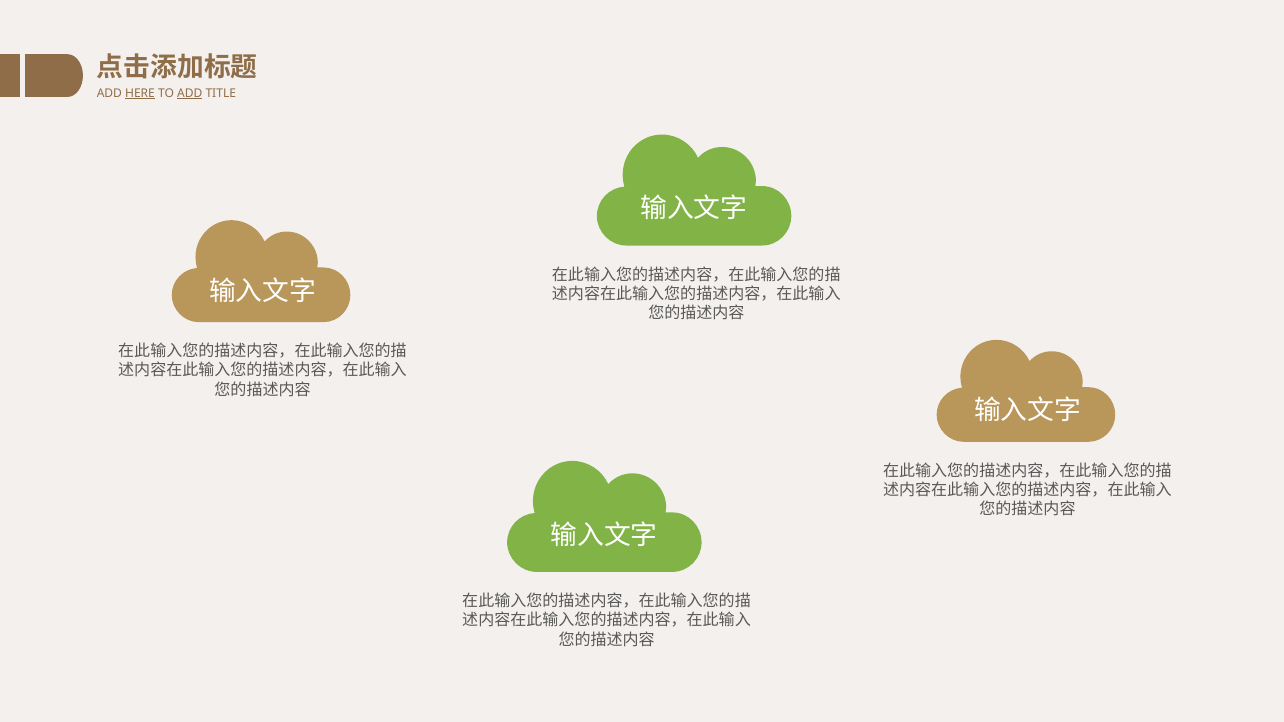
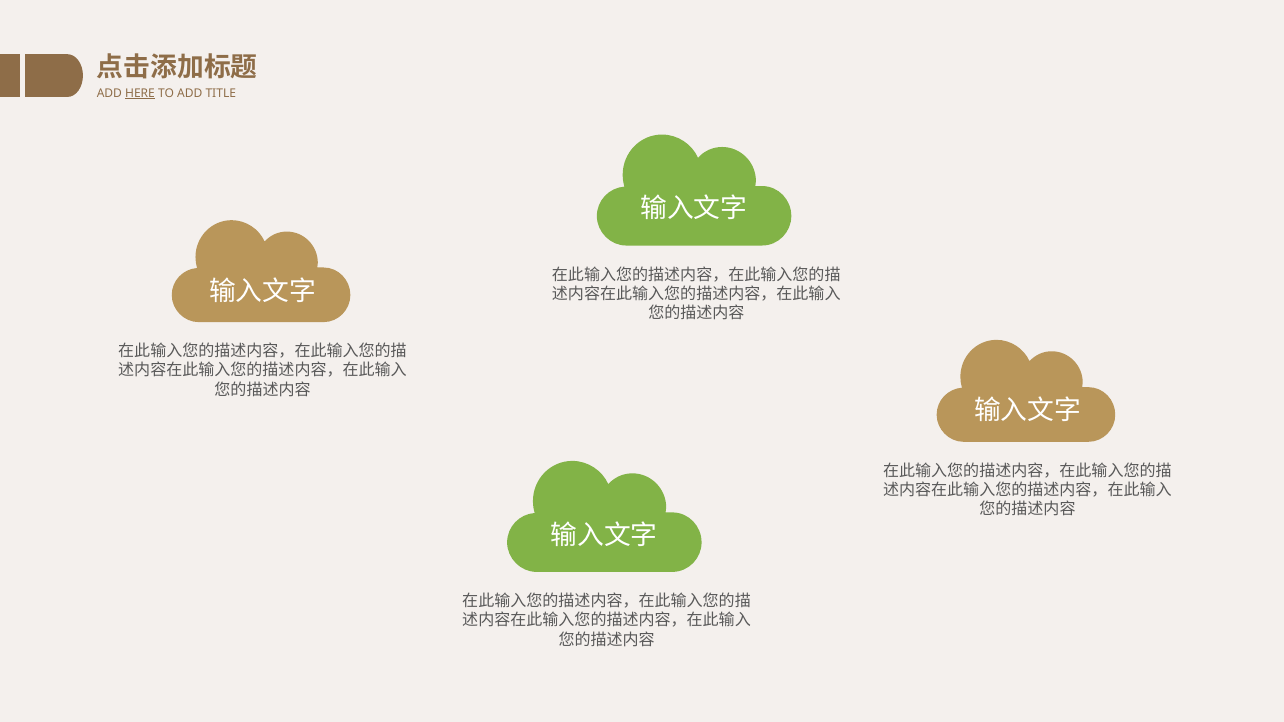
ADD underline: present -> none (190, 93)
